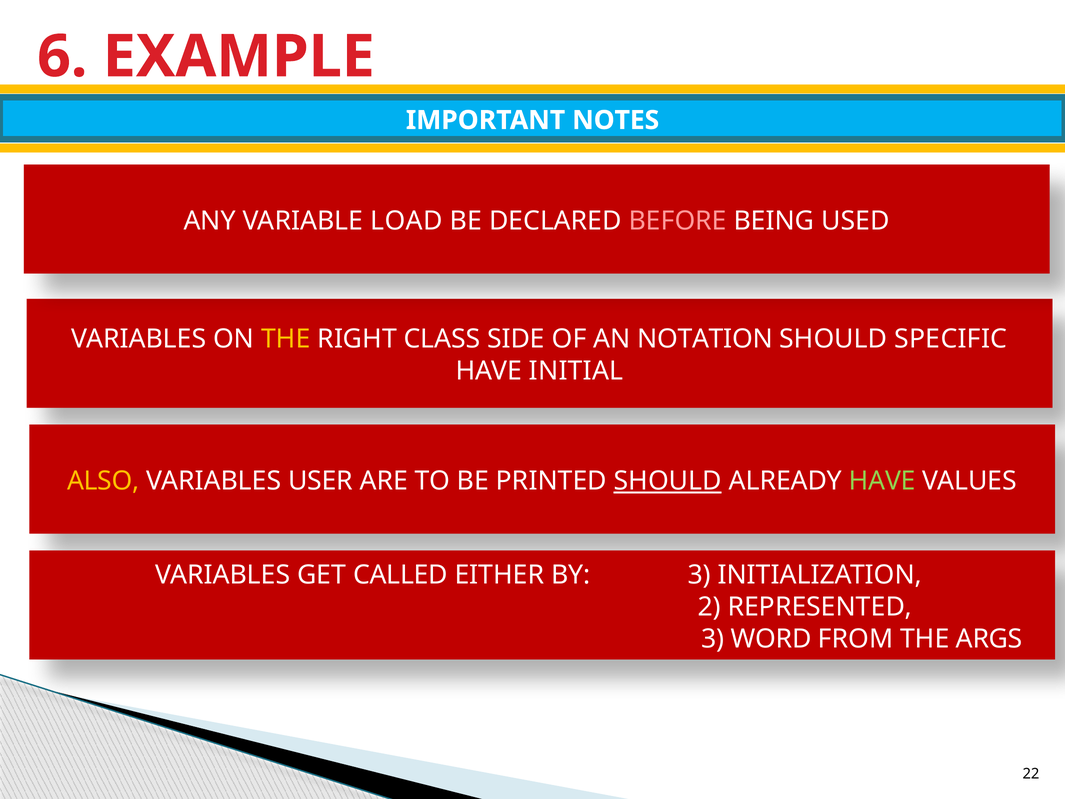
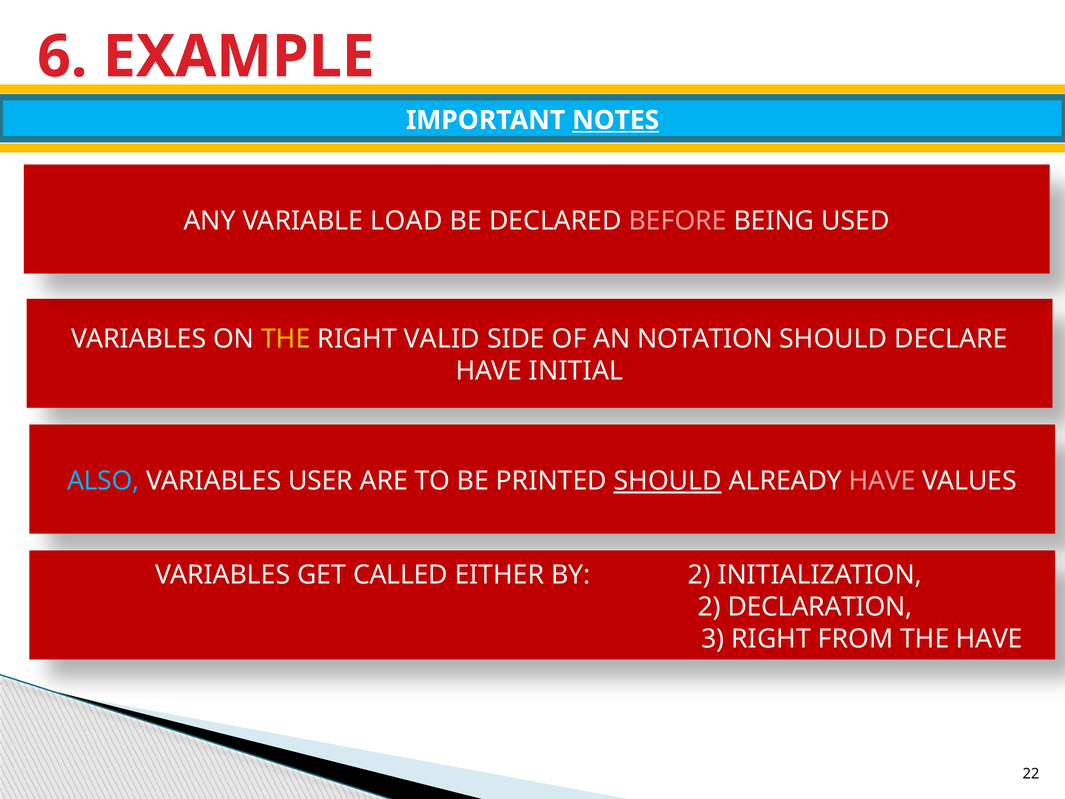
NOTES underline: none -> present (616, 120)
CLASS: CLASS -> VALID (442, 339)
SPECIFIC: SPECIFIC -> DECLARE (951, 339)
ALSO colour: yellow -> light blue (103, 481)
HAVE colour: light green -> pink (882, 481)
BY 3: 3 -> 2 (699, 575)
REPRESENTED: REPRESENTED -> DECLARATION (820, 607)
3 WORD: WORD -> RIGHT (771, 639)
THE ARGS: ARGS -> HAVE (989, 639)
